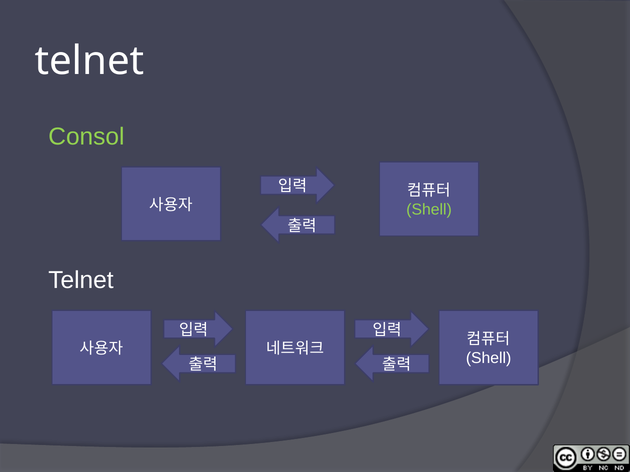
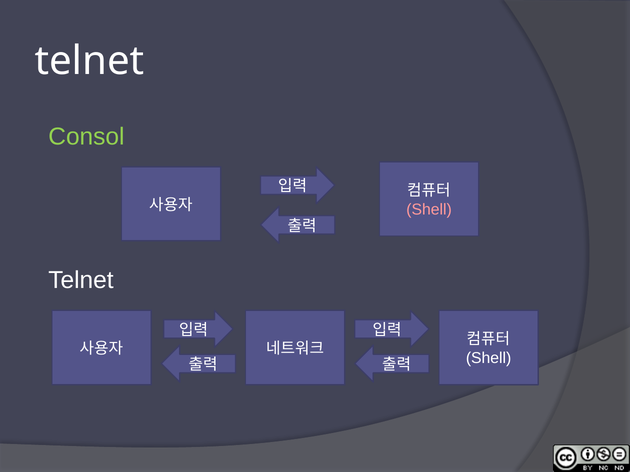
Shell colour: light green -> pink (429, 210)
